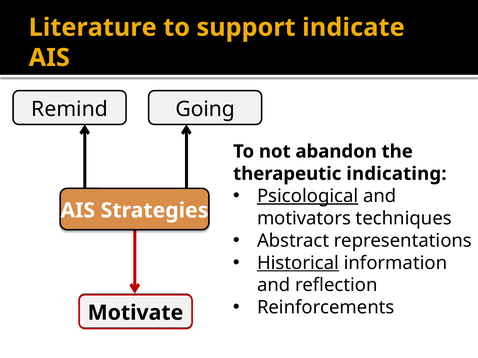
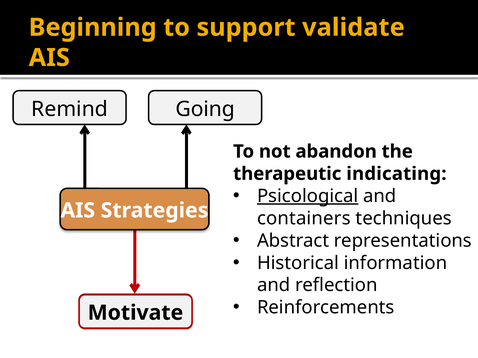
Literature: Literature -> Beginning (93, 27)
indicate: indicate -> validate (353, 27)
motivators: motivators -> containers (304, 219)
Historical underline: present -> none (298, 263)
